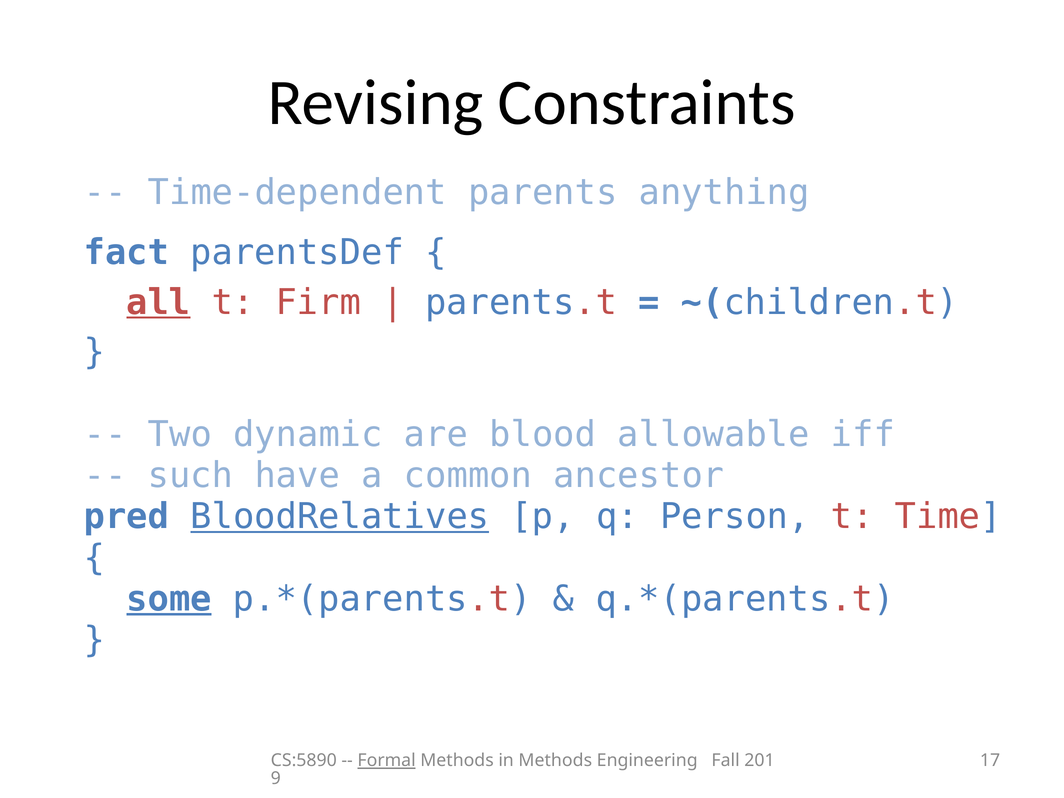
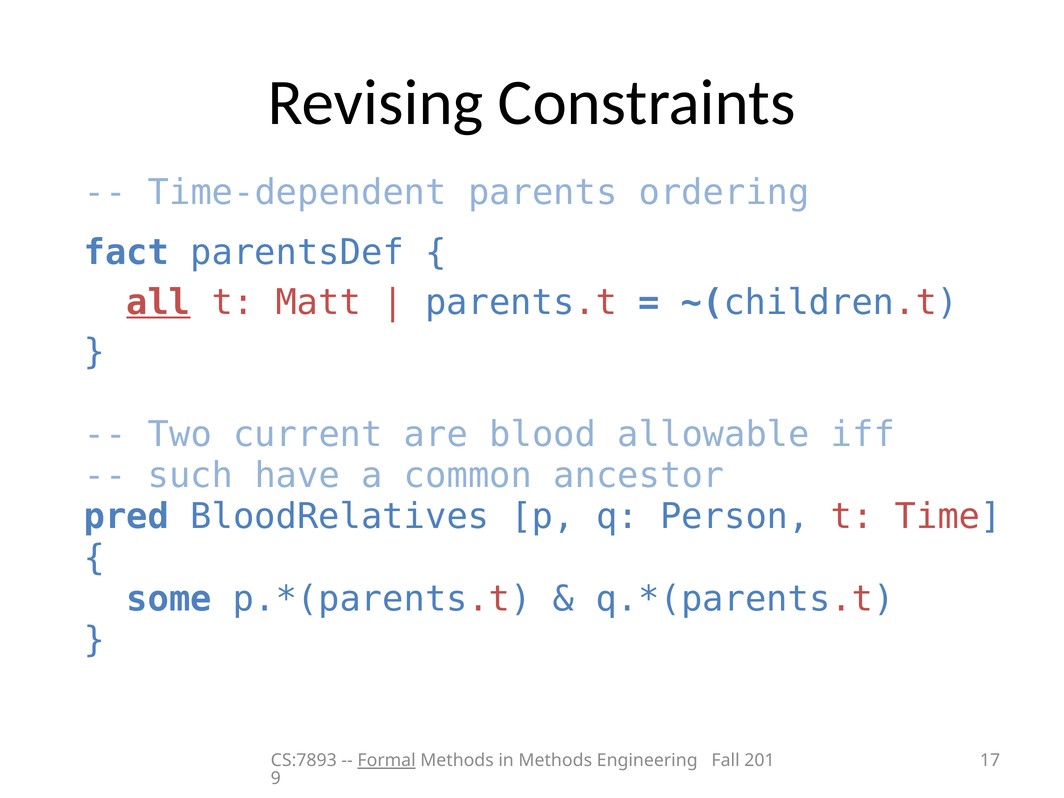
anything: anything -> ordering (724, 193)
Firm: Firm -> Matt (318, 302)
dynamic: dynamic -> current (308, 434)
BloodRelatives underline: present -> none (340, 517)
some underline: present -> none (169, 599)
CS:5890: CS:5890 -> CS:7893 (304, 761)
